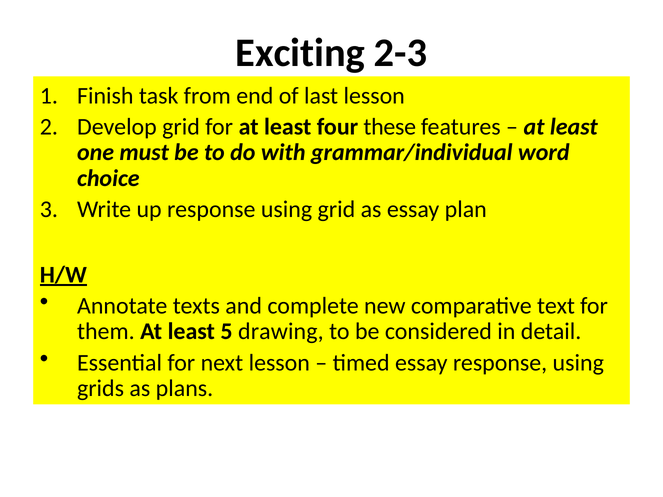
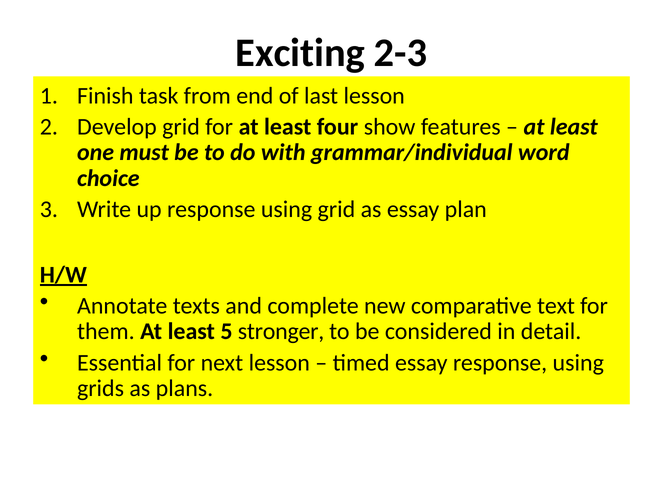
these: these -> show (390, 127)
drawing: drawing -> stronger (281, 332)
